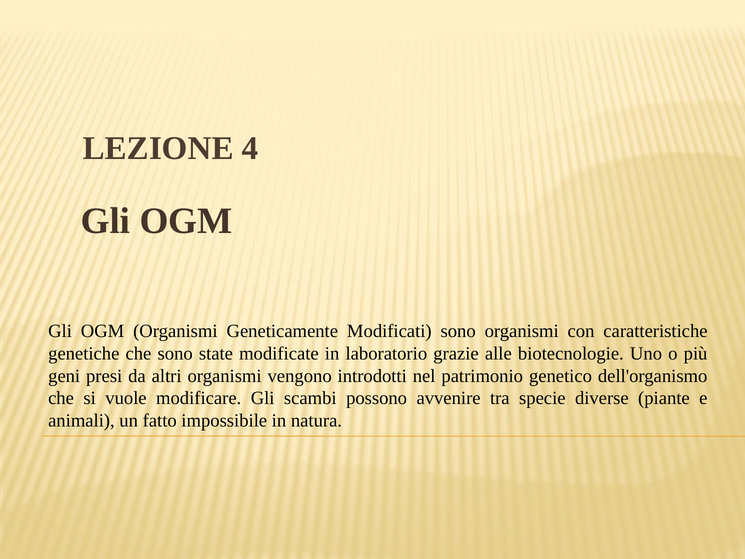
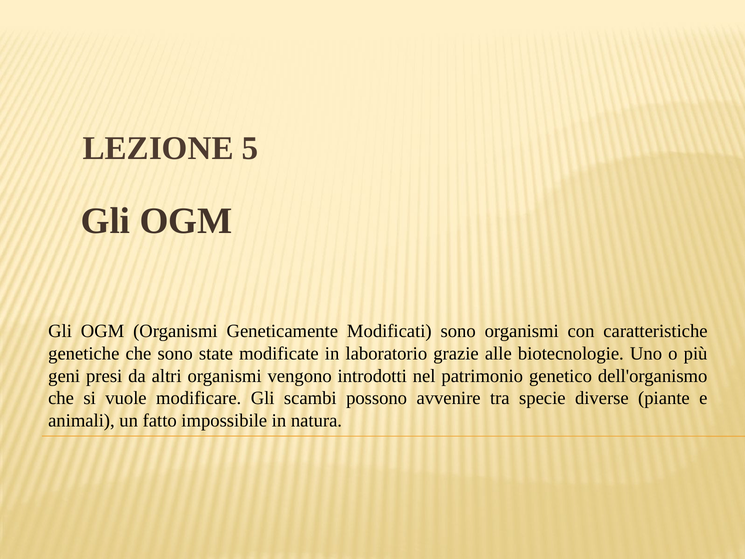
4: 4 -> 5 (250, 148)
